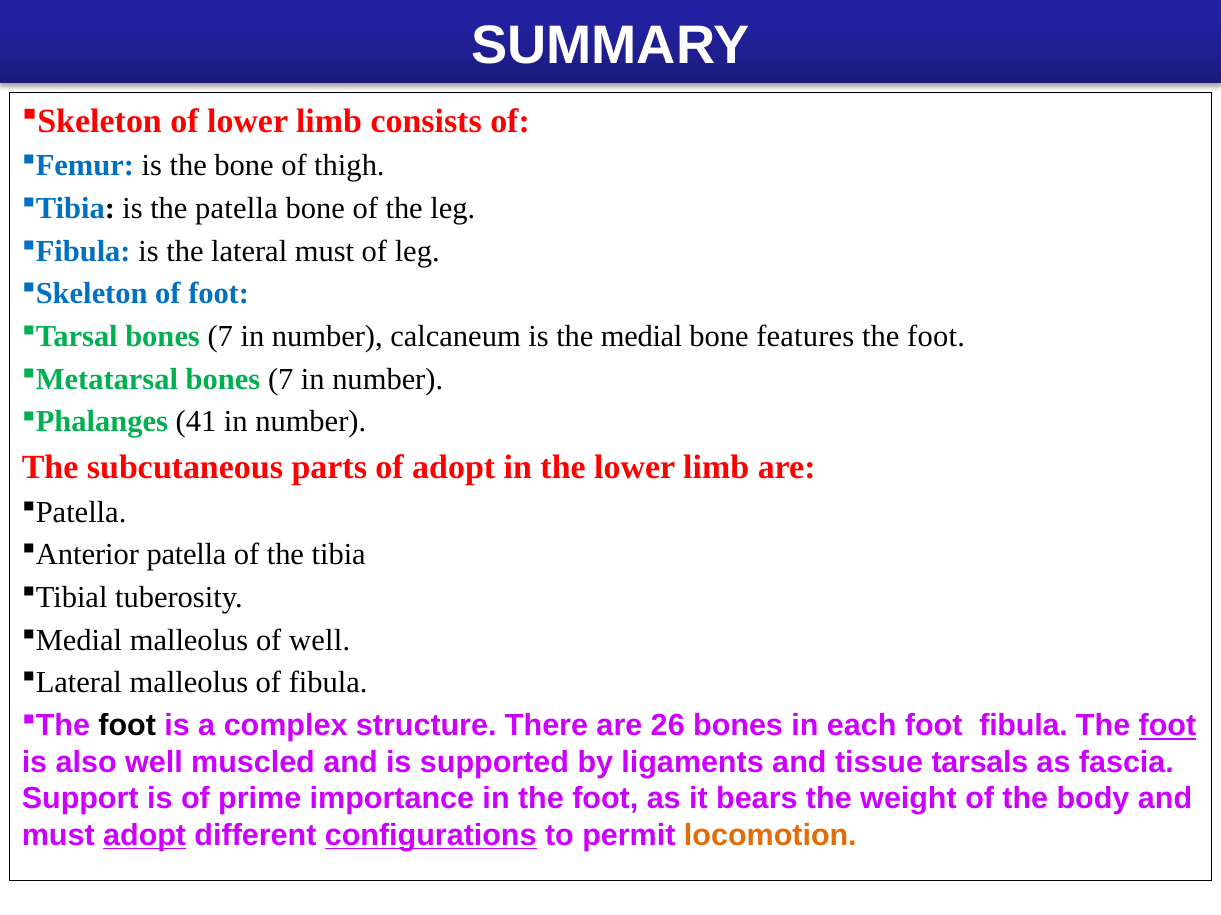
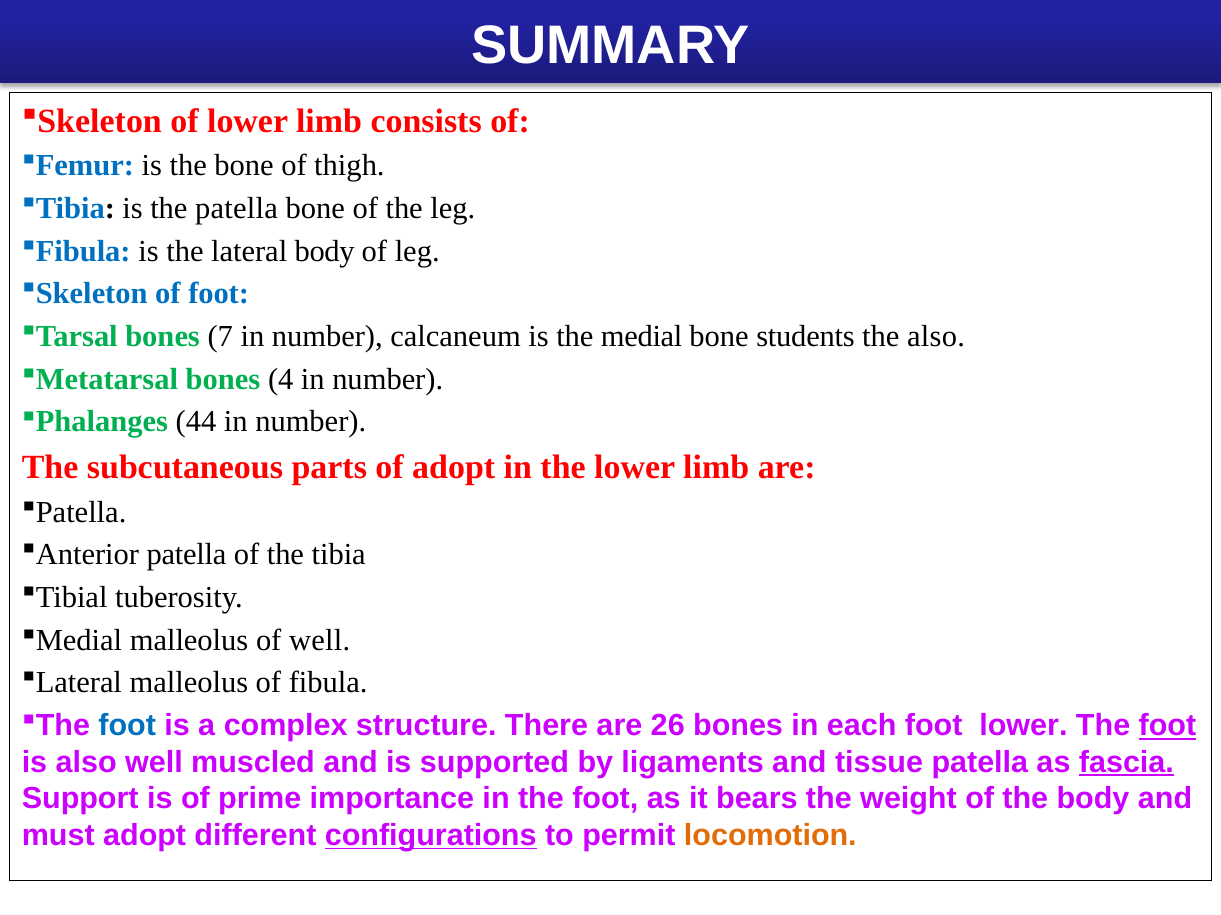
lateral must: must -> body (325, 251)
features: features -> students (806, 337)
foot: foot -> also (936, 337)
7: 7 -> 4 (281, 380)
41: 41 -> 44 (196, 422)
foot colour: black -> blue (127, 726)
foot fibula: fibula -> lower (1023, 726)
tissue tarsals: tarsals -> patella (980, 763)
fascia underline: none -> present (1126, 763)
adopt underline: present -> none (145, 836)
